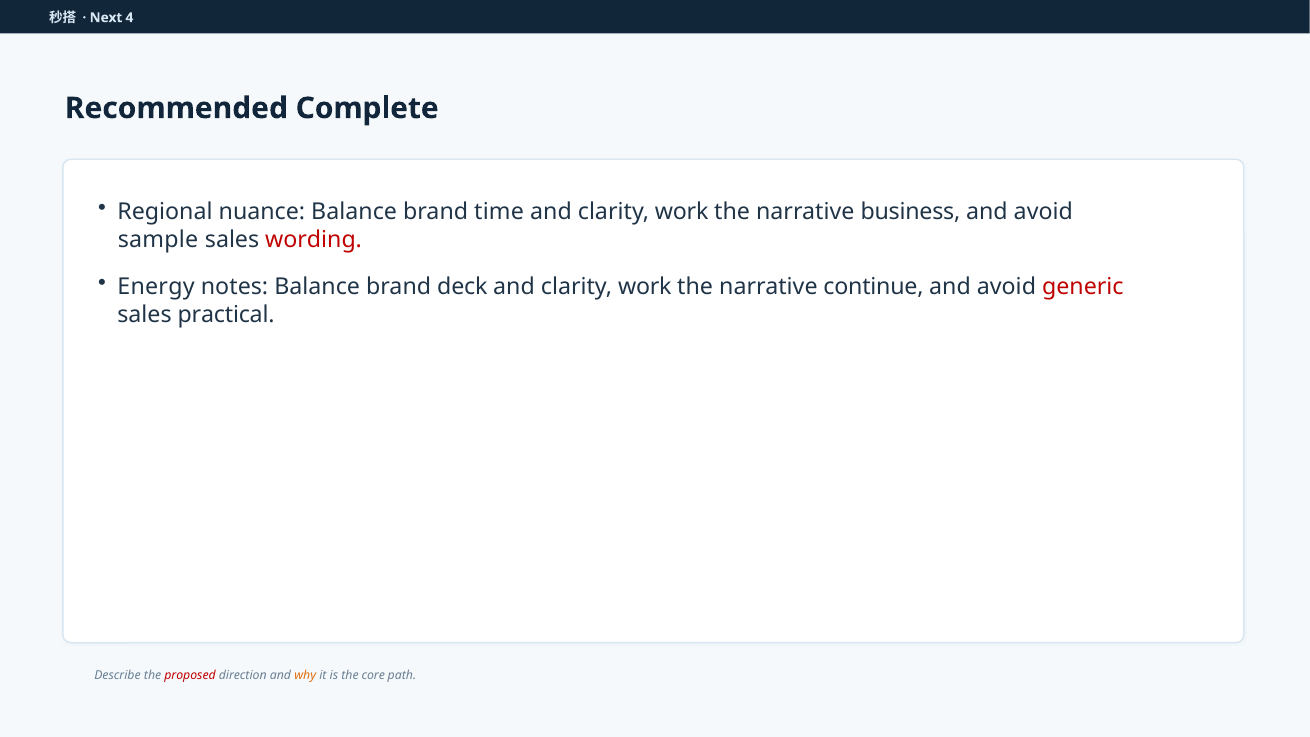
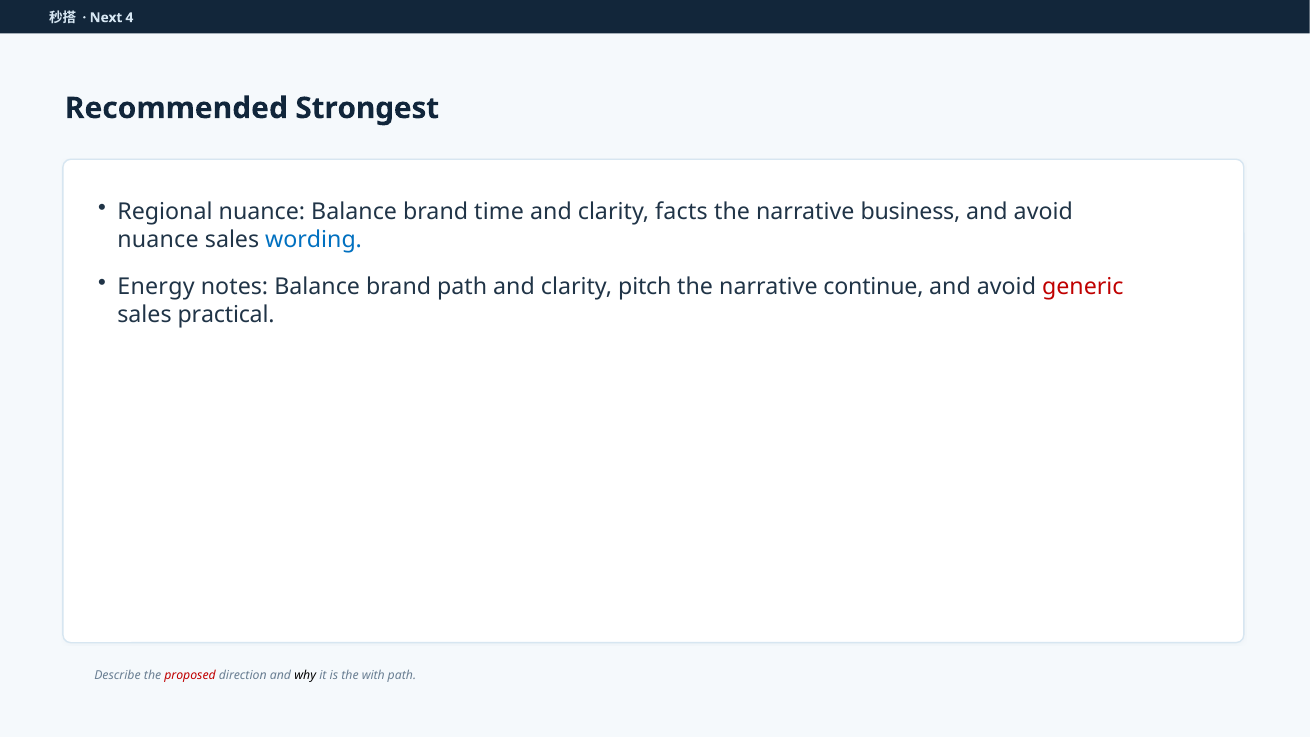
Complete: Complete -> Strongest (367, 108)
work: work -> facts (681, 212)
sample: sample -> nuance (158, 240)
wording colour: red -> blue (314, 240)
brand deck: deck -> path (462, 287)
work: work -> pitch (645, 287)
why colour: orange -> black (305, 675)
core: core -> with (373, 675)
